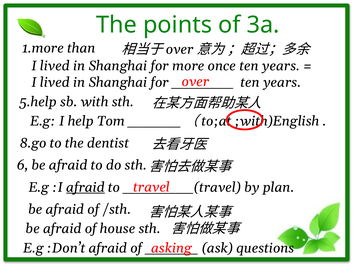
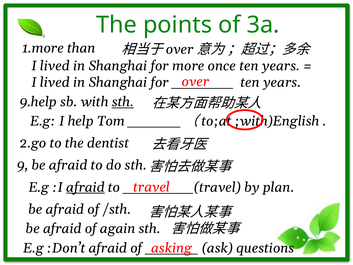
5.help: 5.help -> 9.help (38, 102)
sth underline: none -> present (123, 102)
8.go: 8.go -> 2.go (33, 143)
6: 6 -> 9 (23, 165)
house: house -> again (118, 228)
